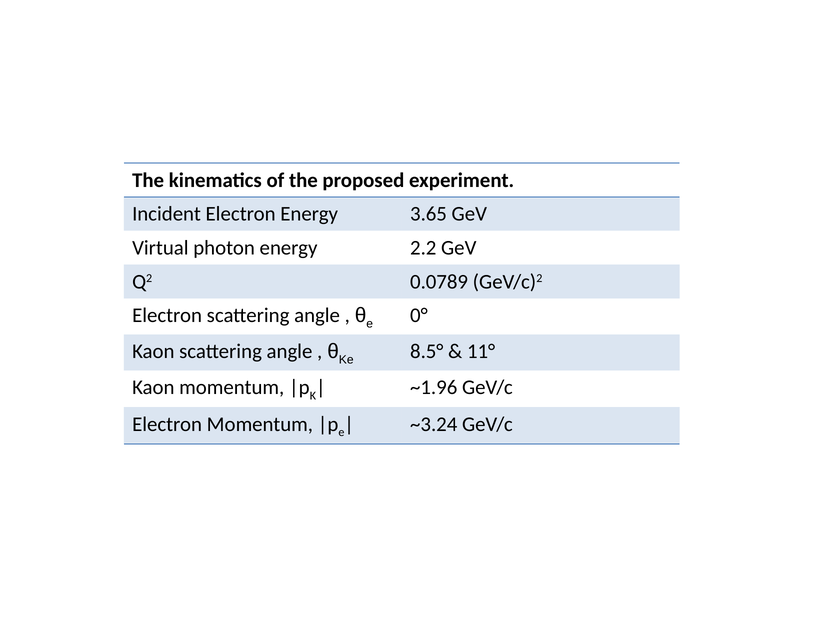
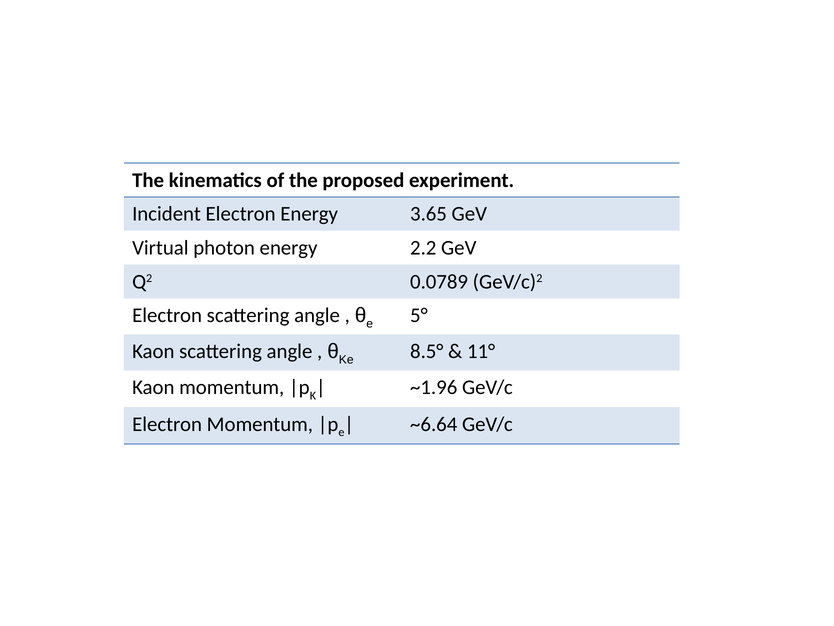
0°: 0° -> 5° (419, 315)
~3.24: ~3.24 -> ~6.64 (434, 424)
